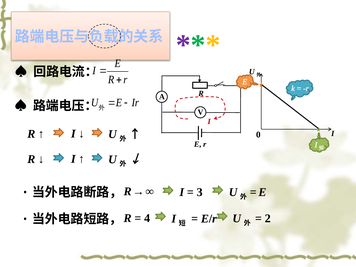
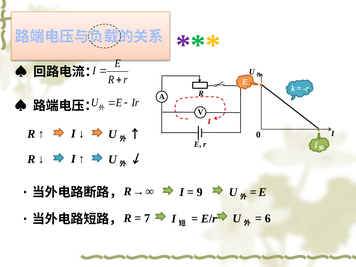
3: 3 -> 9 (200, 192)
4: 4 -> 7 (147, 218)
2: 2 -> 6 (268, 219)
